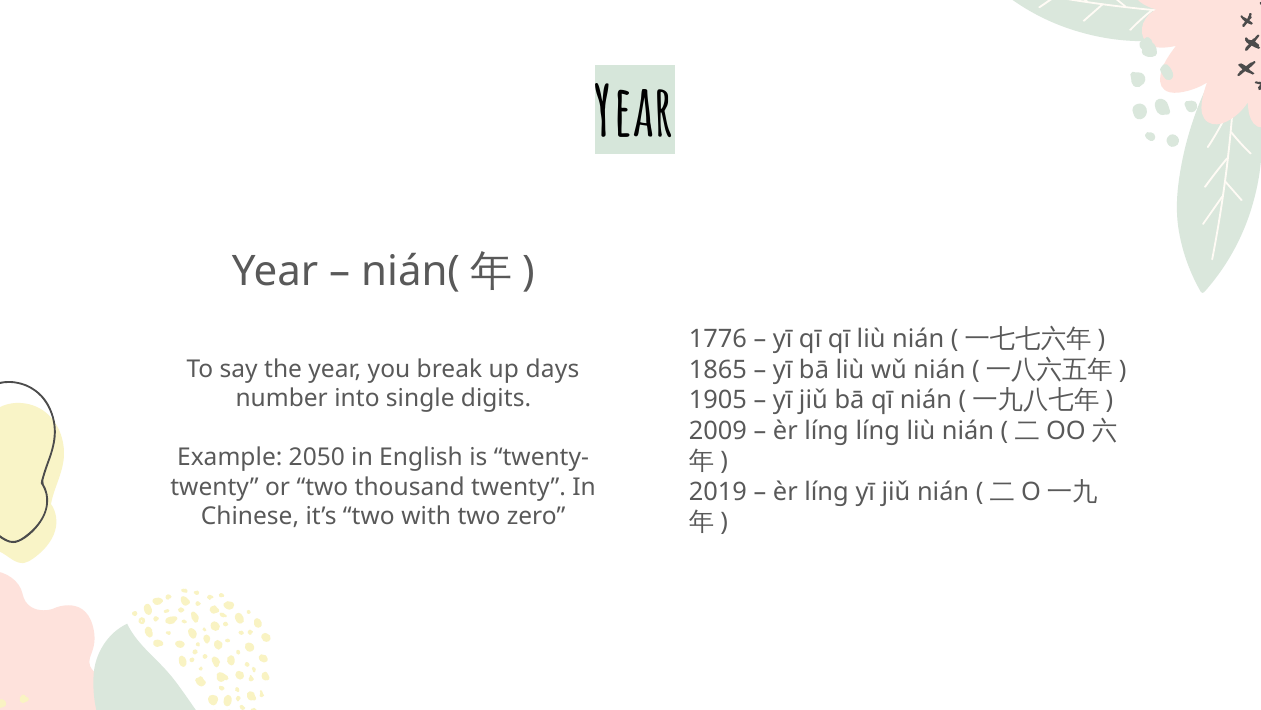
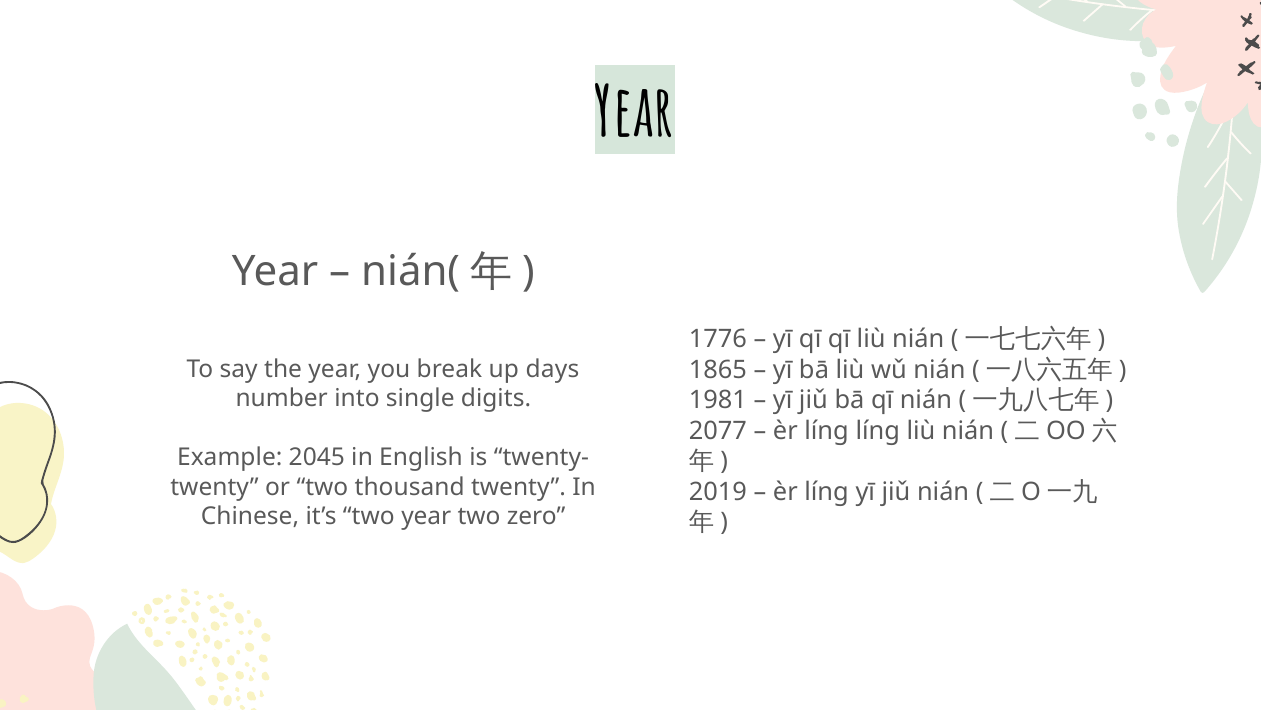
1905: 1905 -> 1981 (718, 400)
2009: 2009 -> 2077 (718, 430)
2050: 2050 -> 2045 (317, 457)
two with: with -> year (426, 516)
